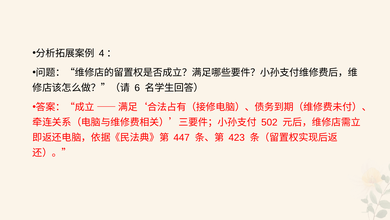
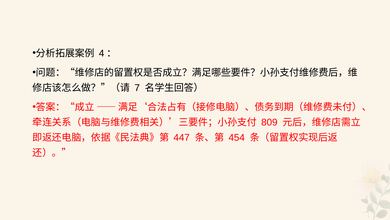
6: 6 -> 7 (137, 88)
502: 502 -> 809 (269, 122)
423: 423 -> 454 (237, 137)
